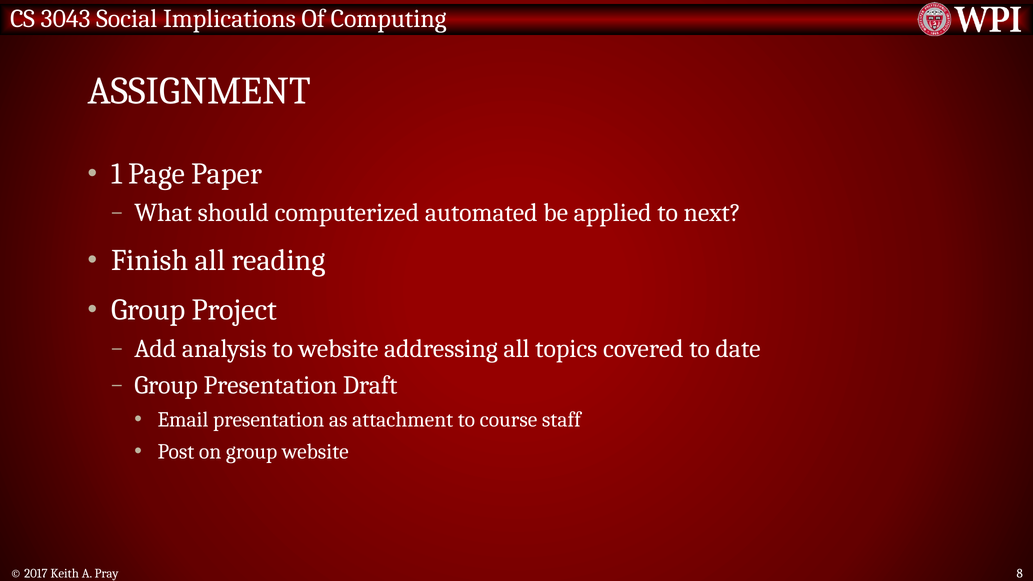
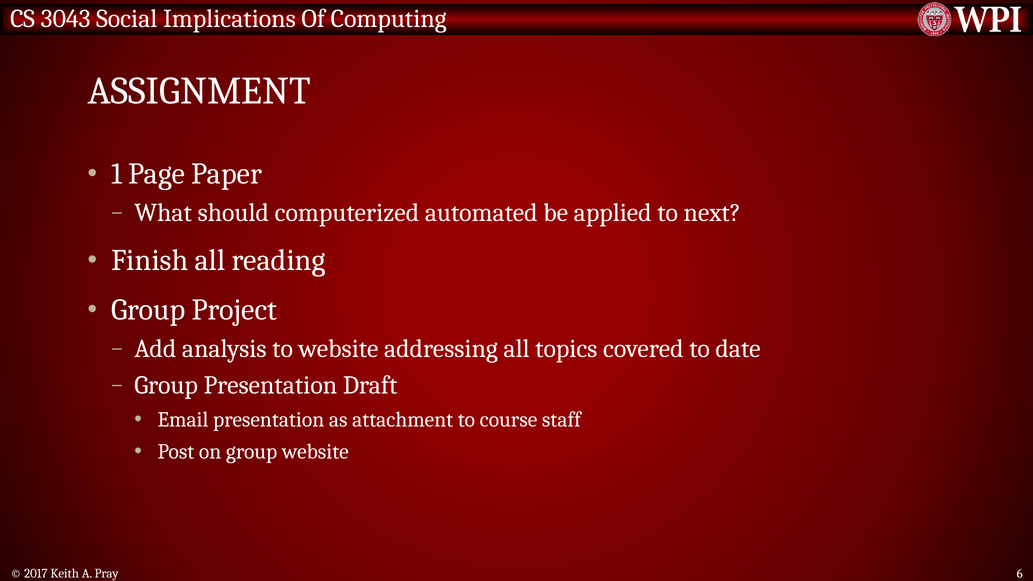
8: 8 -> 6 (1020, 574)
